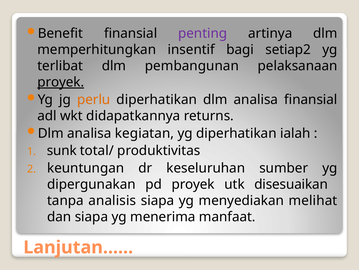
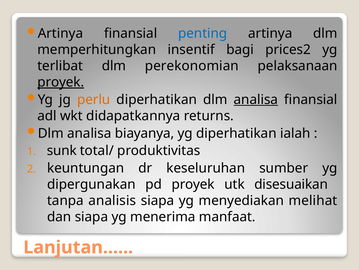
Benefit: Benefit -> Artinya (60, 33)
penting colour: purple -> blue (203, 33)
setiap2: setiap2 -> prices2 (288, 50)
pembangunan: pembangunan -> perekonomian (192, 66)
analisa underline: none -> present (256, 99)
kegiatan: kegiatan -> biayanya (145, 133)
